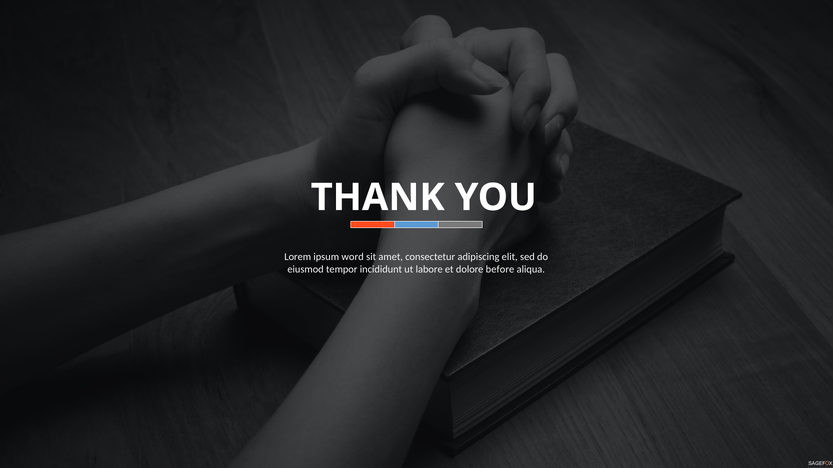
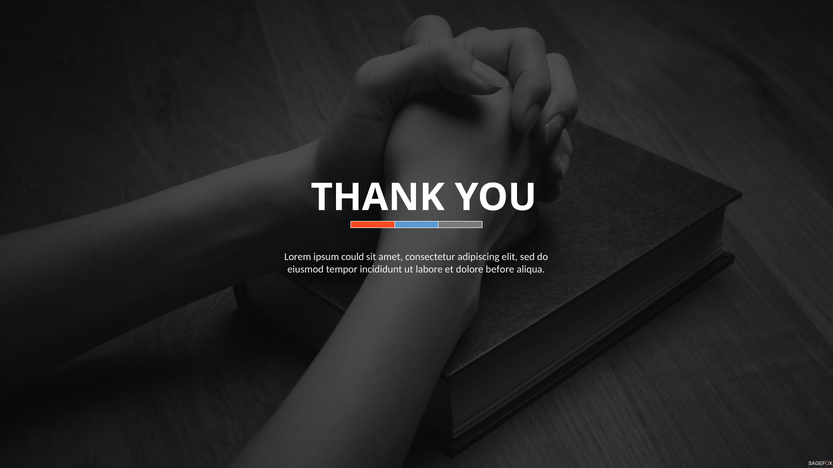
word: word -> could (353, 257)
